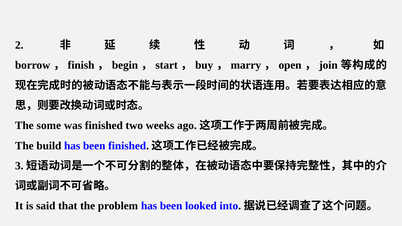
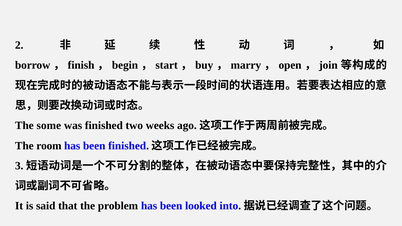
build: build -> room (49, 146)
